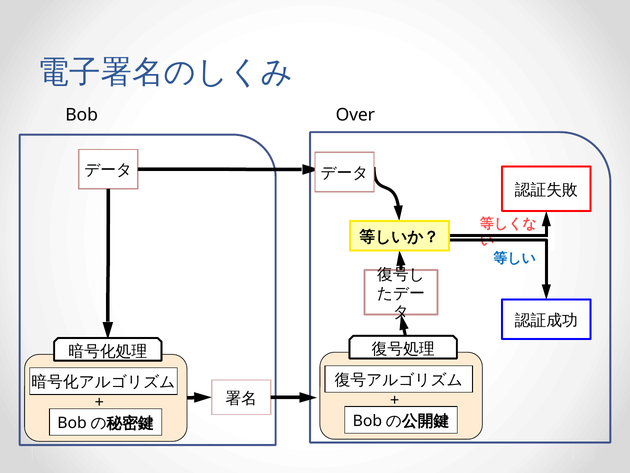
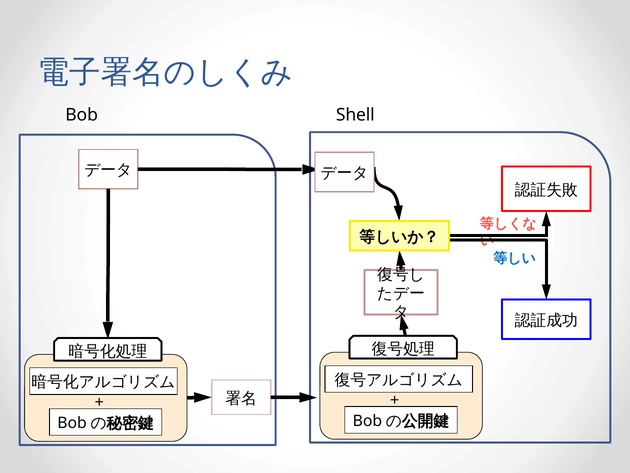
Over: Over -> Shell (355, 115)
